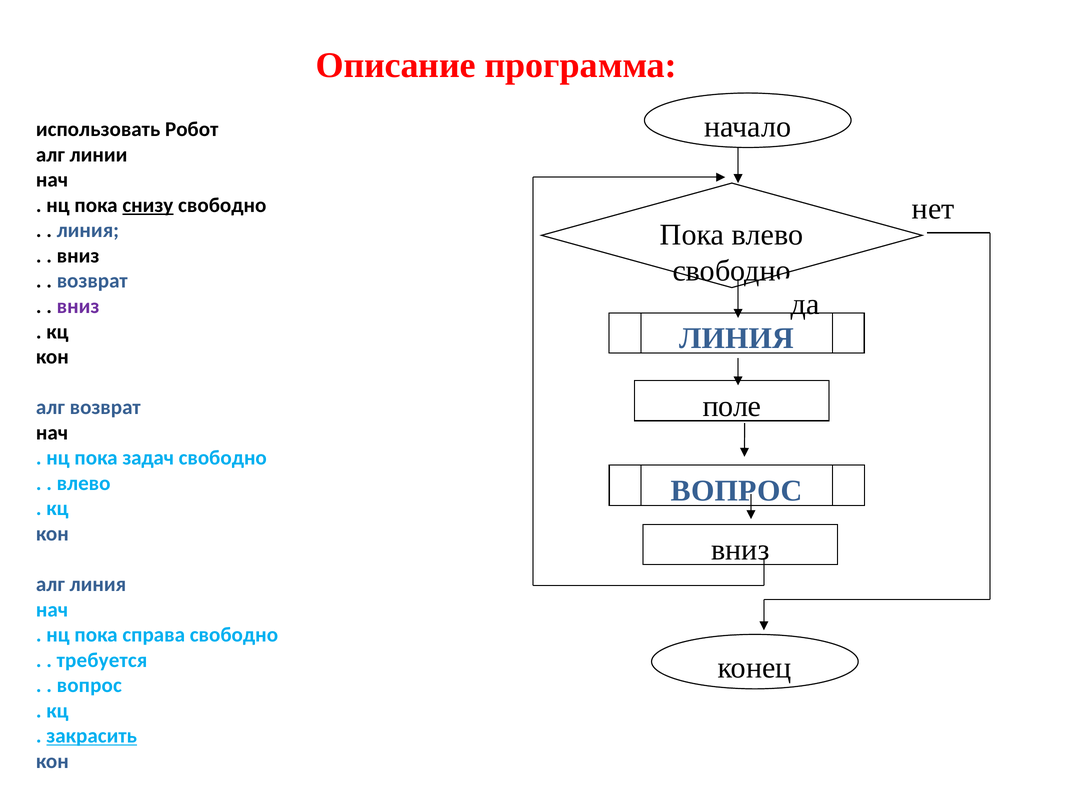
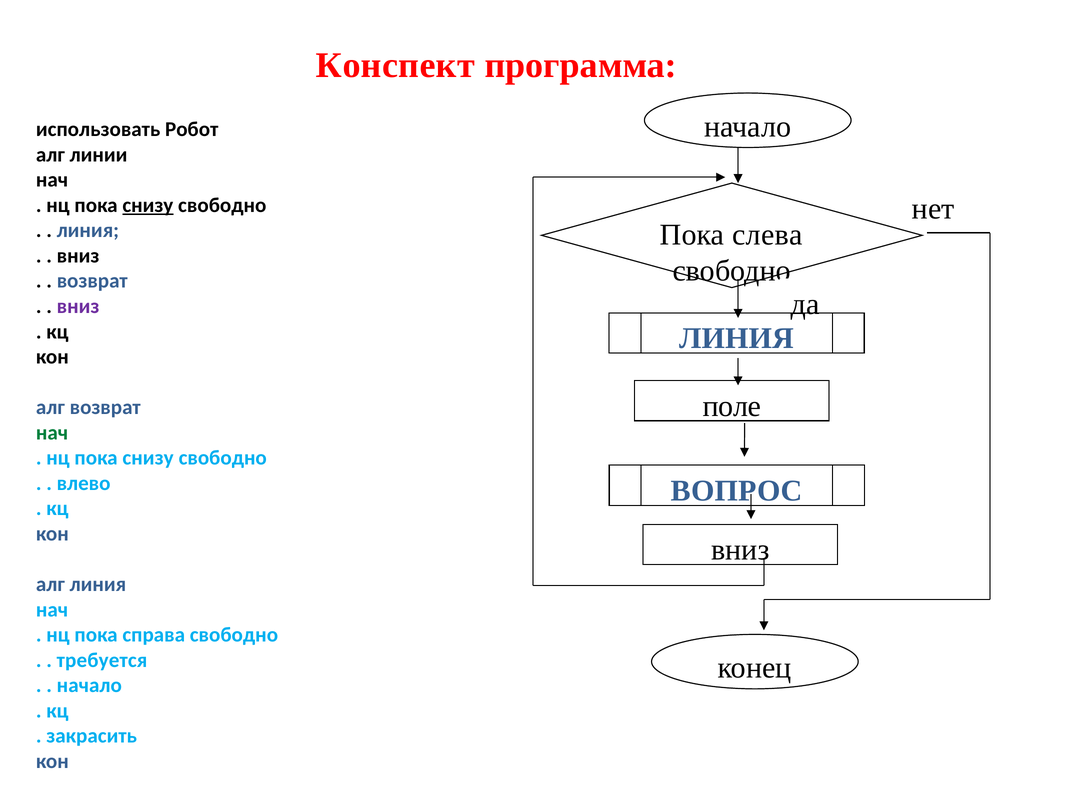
Описание: Описание -> Конспект (395, 65)
Пока влево: влево -> слева (767, 235)
нач colour: black -> green (52, 433)
задач: задач -> снизу (148, 458)
вопрос: вопрос -> начало (89, 686)
закрасить underline: present -> none (92, 736)
